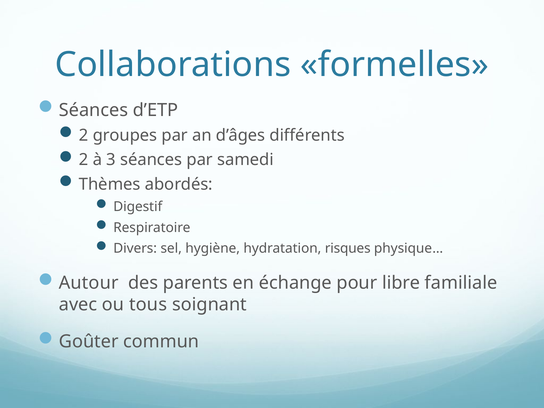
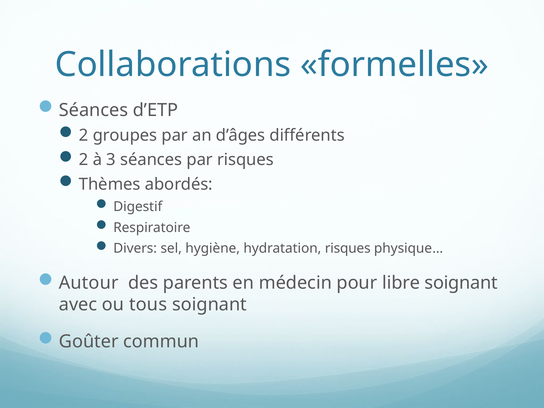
par samedi: samedi -> risques (245, 160)
échange: échange -> médecin (295, 283)
libre familiale: familiale -> soignant (461, 283)
